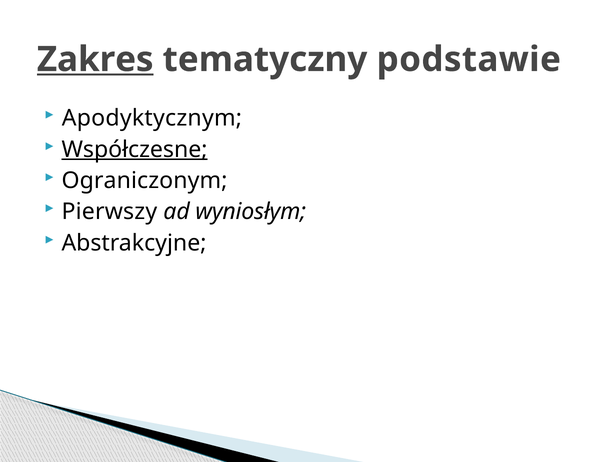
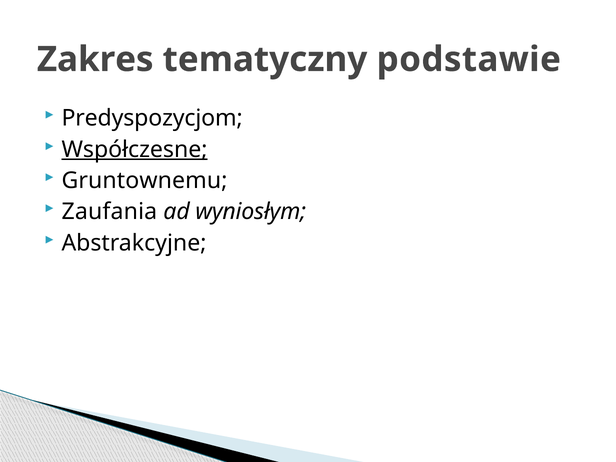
Zakres underline: present -> none (95, 59)
Apodyktycznym: Apodyktycznym -> Predyspozycjom (152, 118)
Ograniczonym: Ograniczonym -> Gruntownemu (144, 181)
Pierwszy: Pierwszy -> Zaufania (109, 212)
